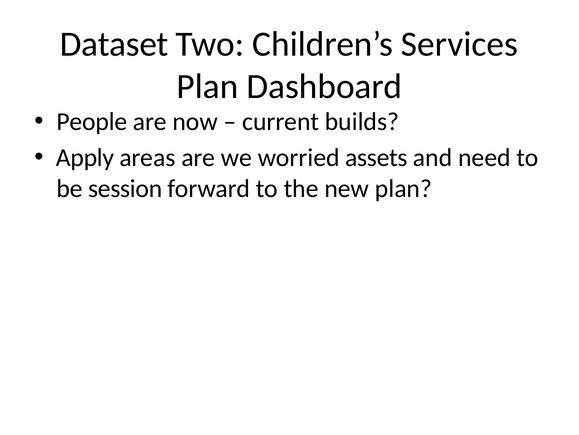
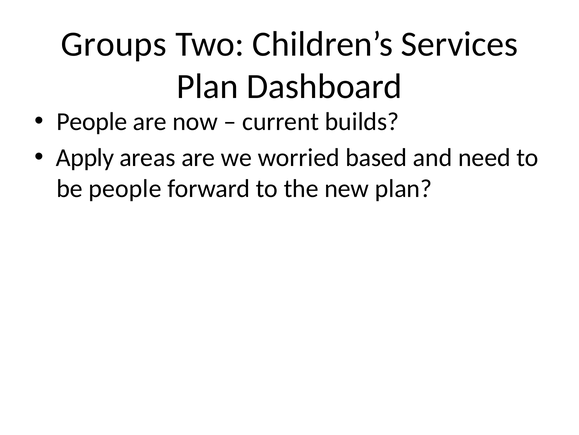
Dataset: Dataset -> Groups (114, 44)
assets: assets -> based (376, 157)
be session: session -> people (125, 188)
